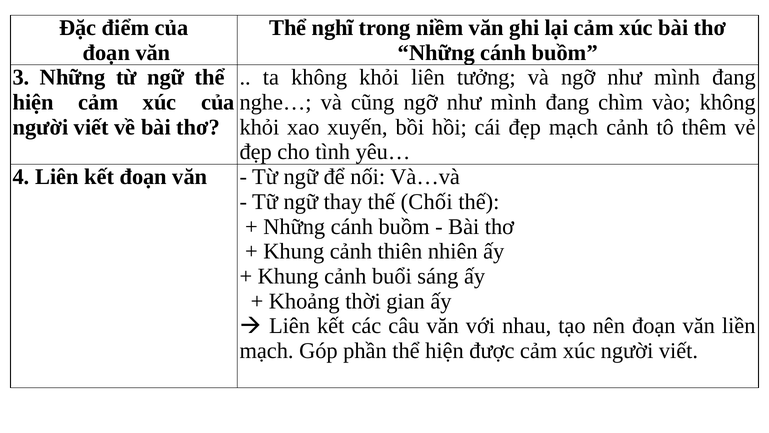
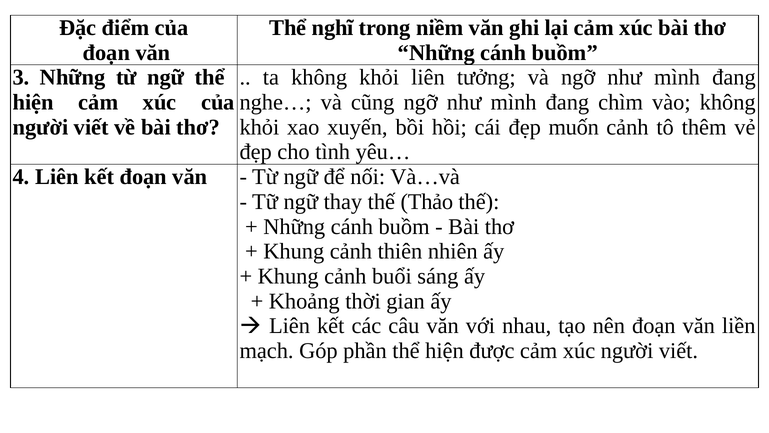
đẹp mạch: mạch -> muốn (574, 127)
Chối: Chối -> Thảo (427, 202)
